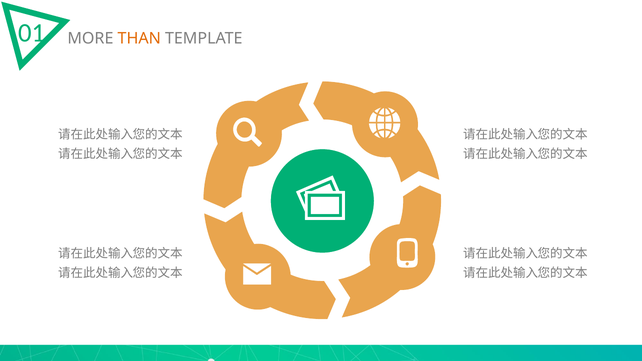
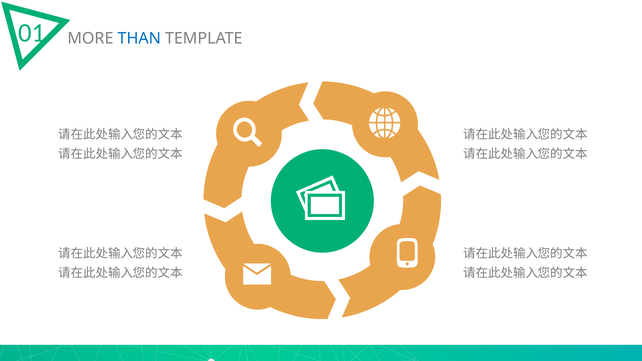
THAN colour: orange -> blue (139, 39)
